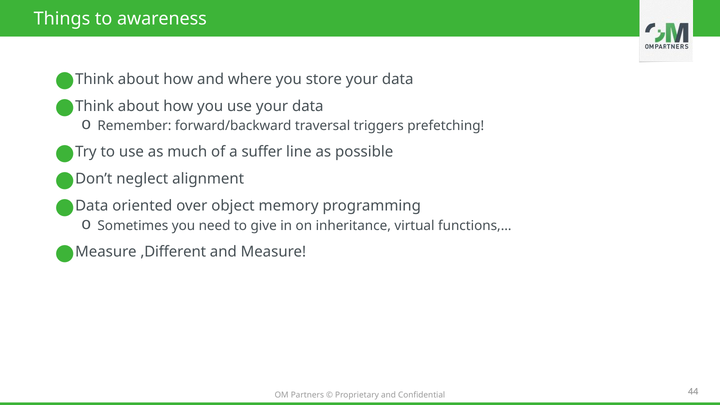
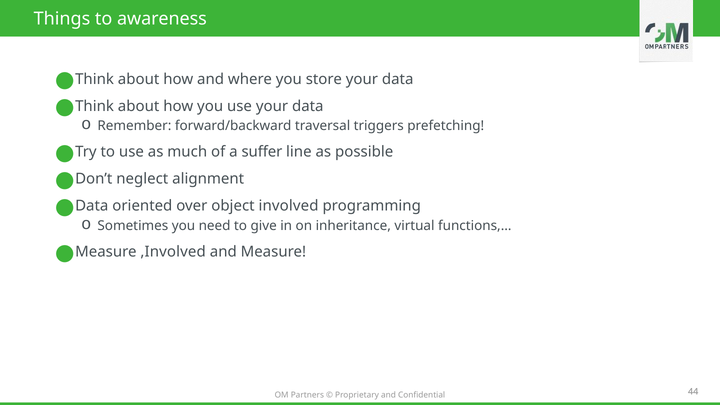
memory: memory -> involved (289, 206)
,Different: ,Different -> ,Involved (173, 252)
